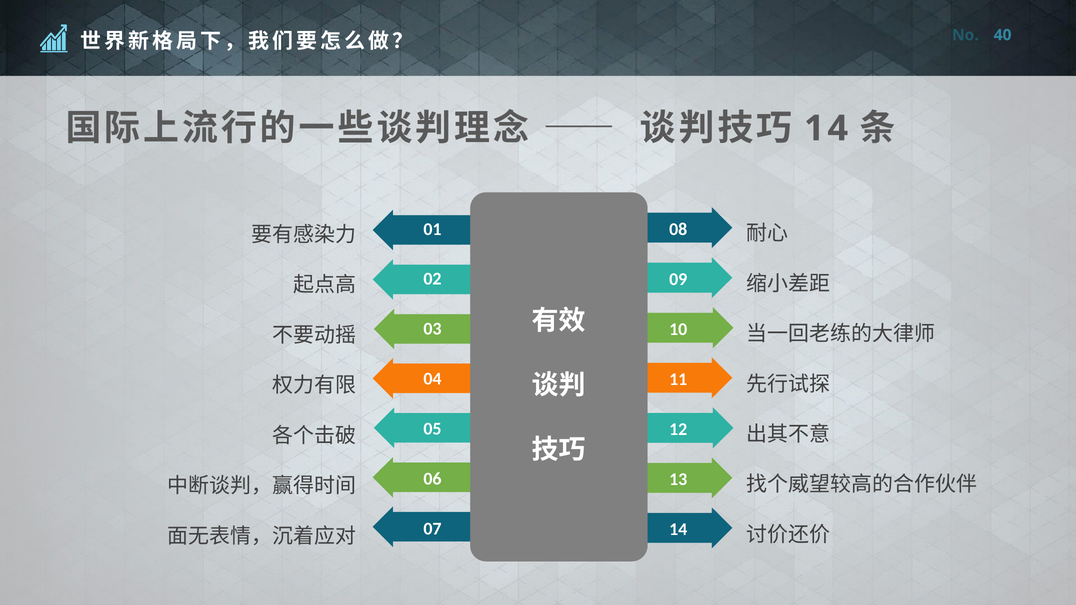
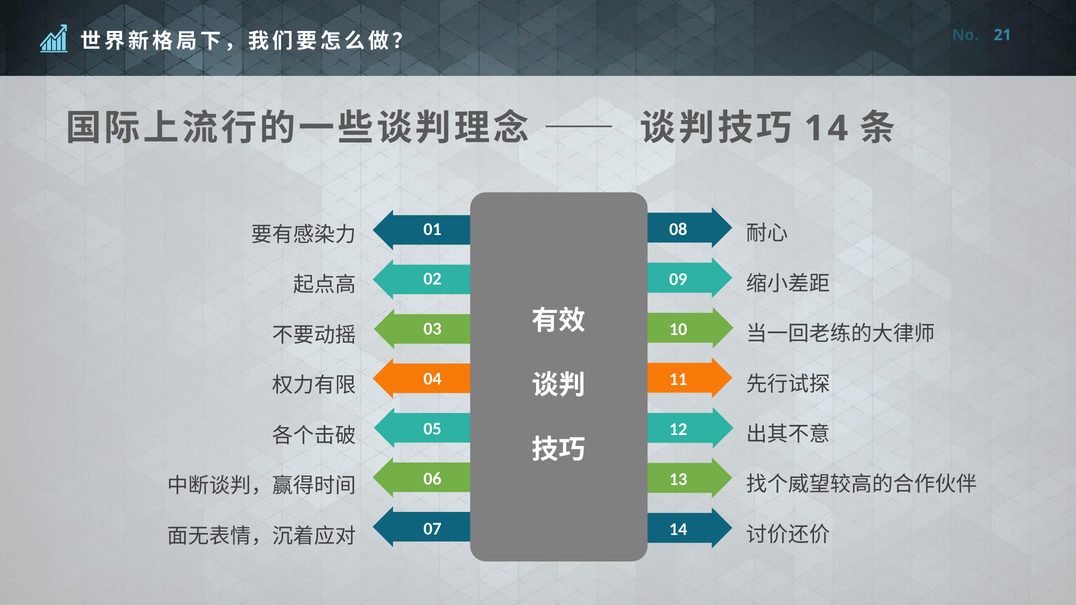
40: 40 -> 21 (1003, 35)
